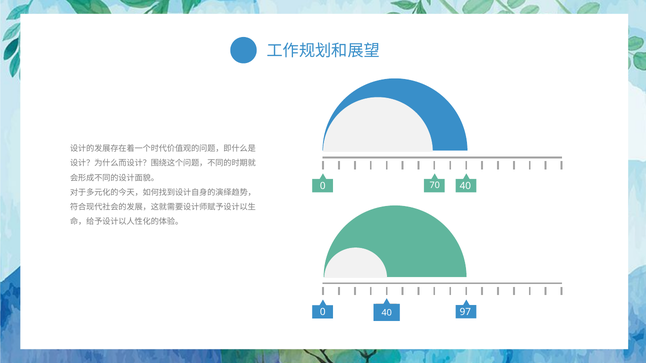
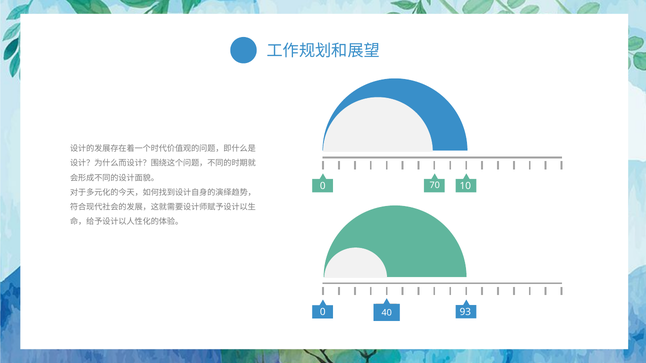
0 40: 40 -> 10 (465, 186)
97: 97 -> 93 (465, 313)
